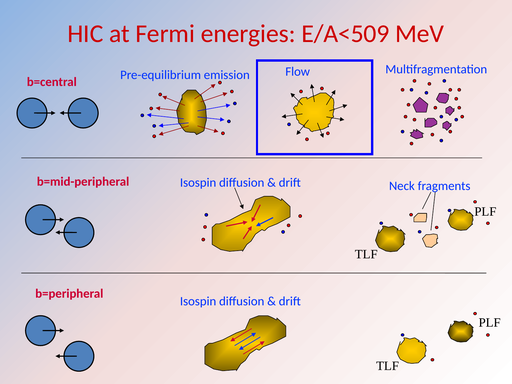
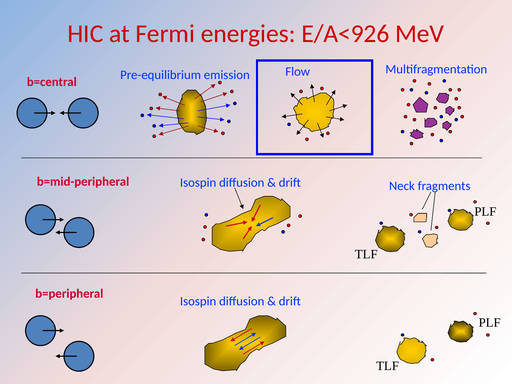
E/A<509: E/A<509 -> E/A<926 (345, 34)
